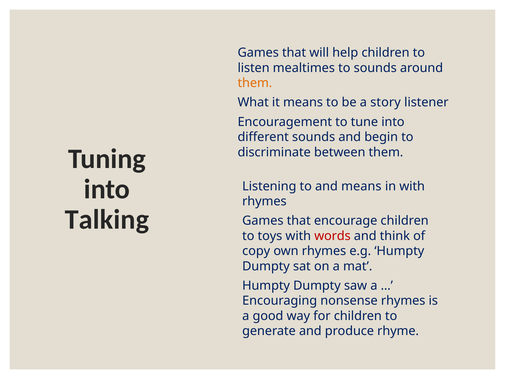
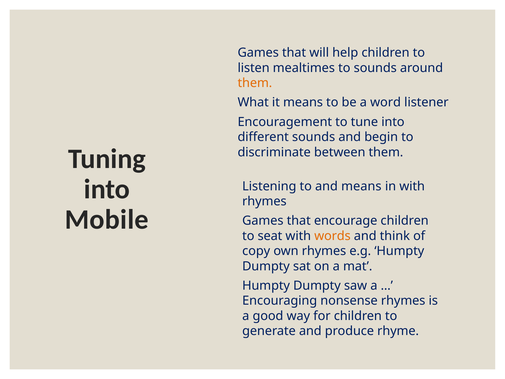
story: story -> word (386, 102)
Talking: Talking -> Mobile (107, 219)
toys: toys -> seat (270, 236)
words colour: red -> orange (332, 236)
